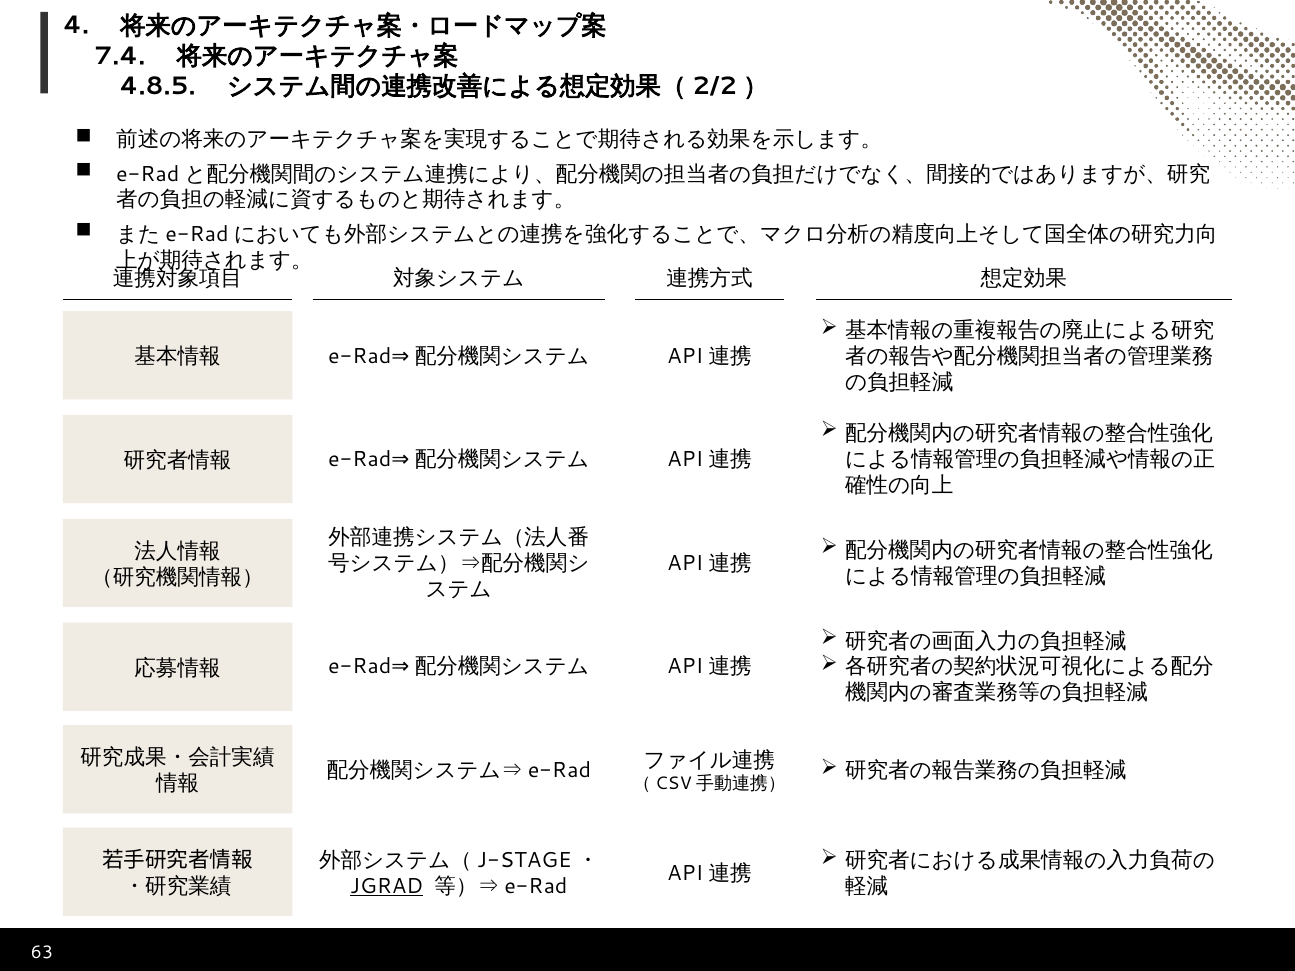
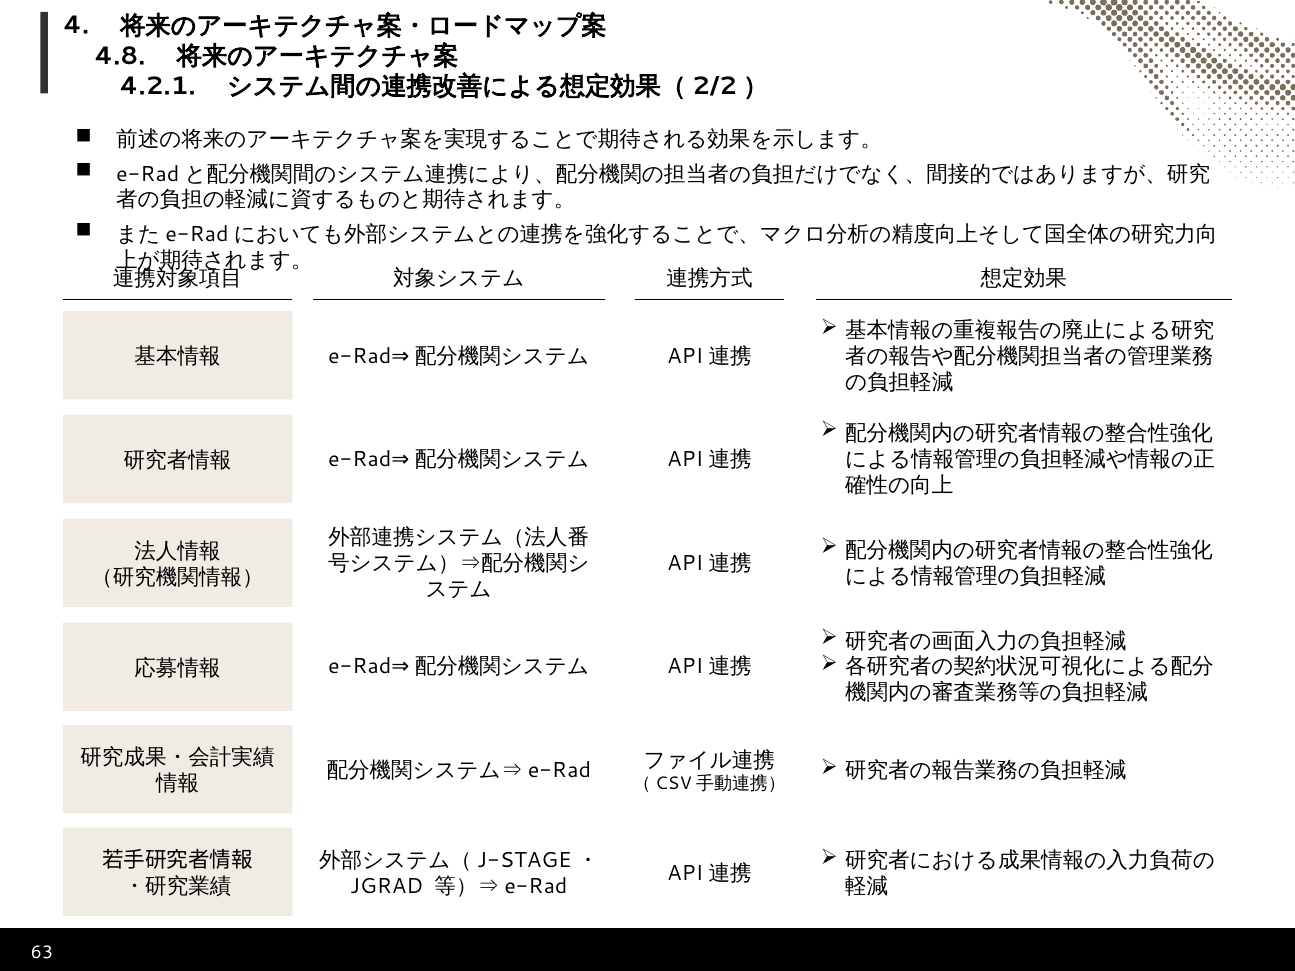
7.4: 7.4 -> 4.8 (120, 56)
4.8.5: 4.8.5 -> 4.2.1 (158, 86)
JGRAD underline: present -> none (387, 886)
